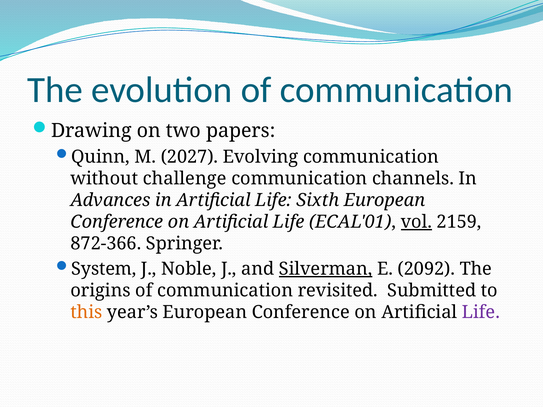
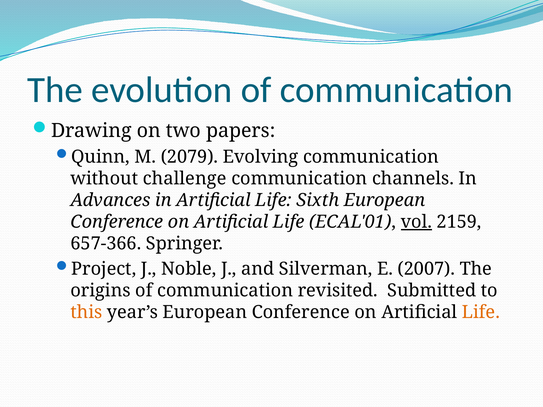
2027: 2027 -> 2079 (189, 157)
872-366: 872-366 -> 657-366 (106, 244)
System: System -> Project (104, 269)
Silverman underline: present -> none (326, 269)
2092: 2092 -> 2007 (426, 269)
Life colour: purple -> orange (481, 313)
